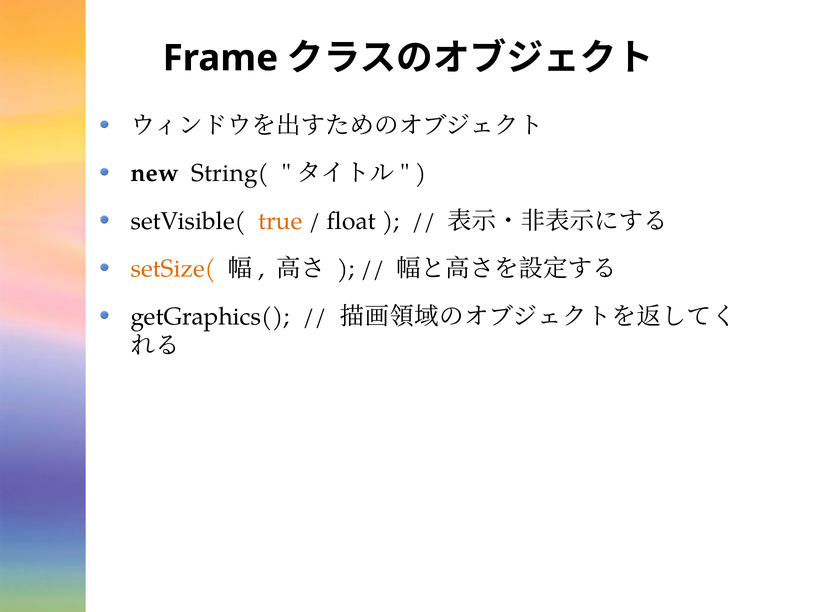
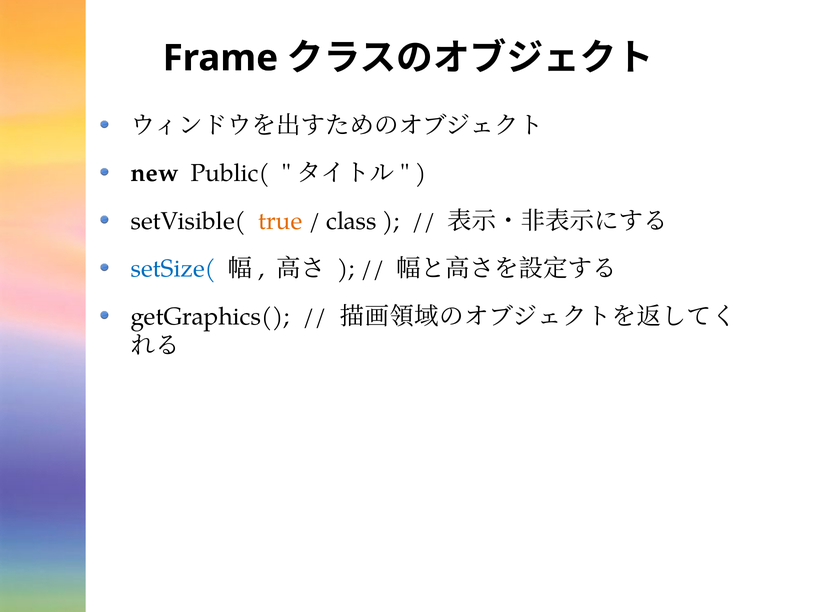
String(: String( -> Public( (230, 173)
float: float -> class (351, 221)
setSize( colour: orange -> blue (173, 269)
